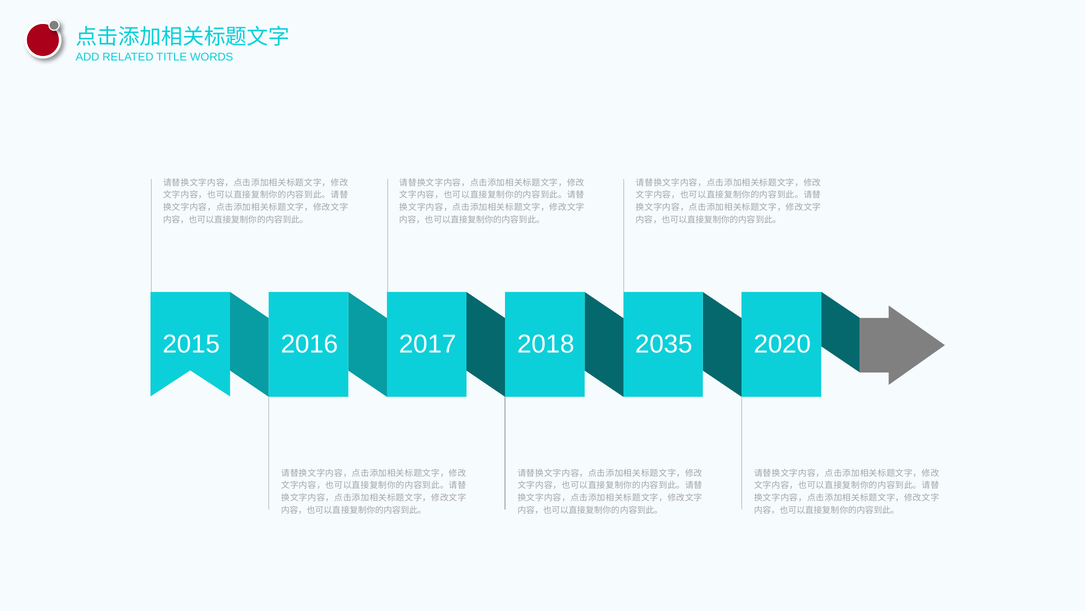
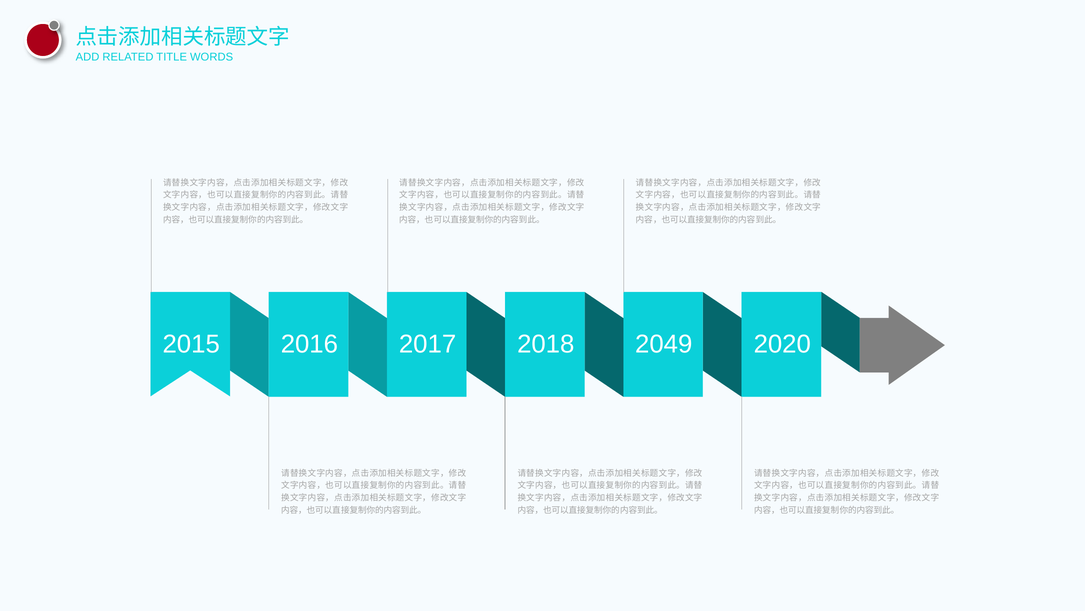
2035: 2035 -> 2049 (664, 344)
